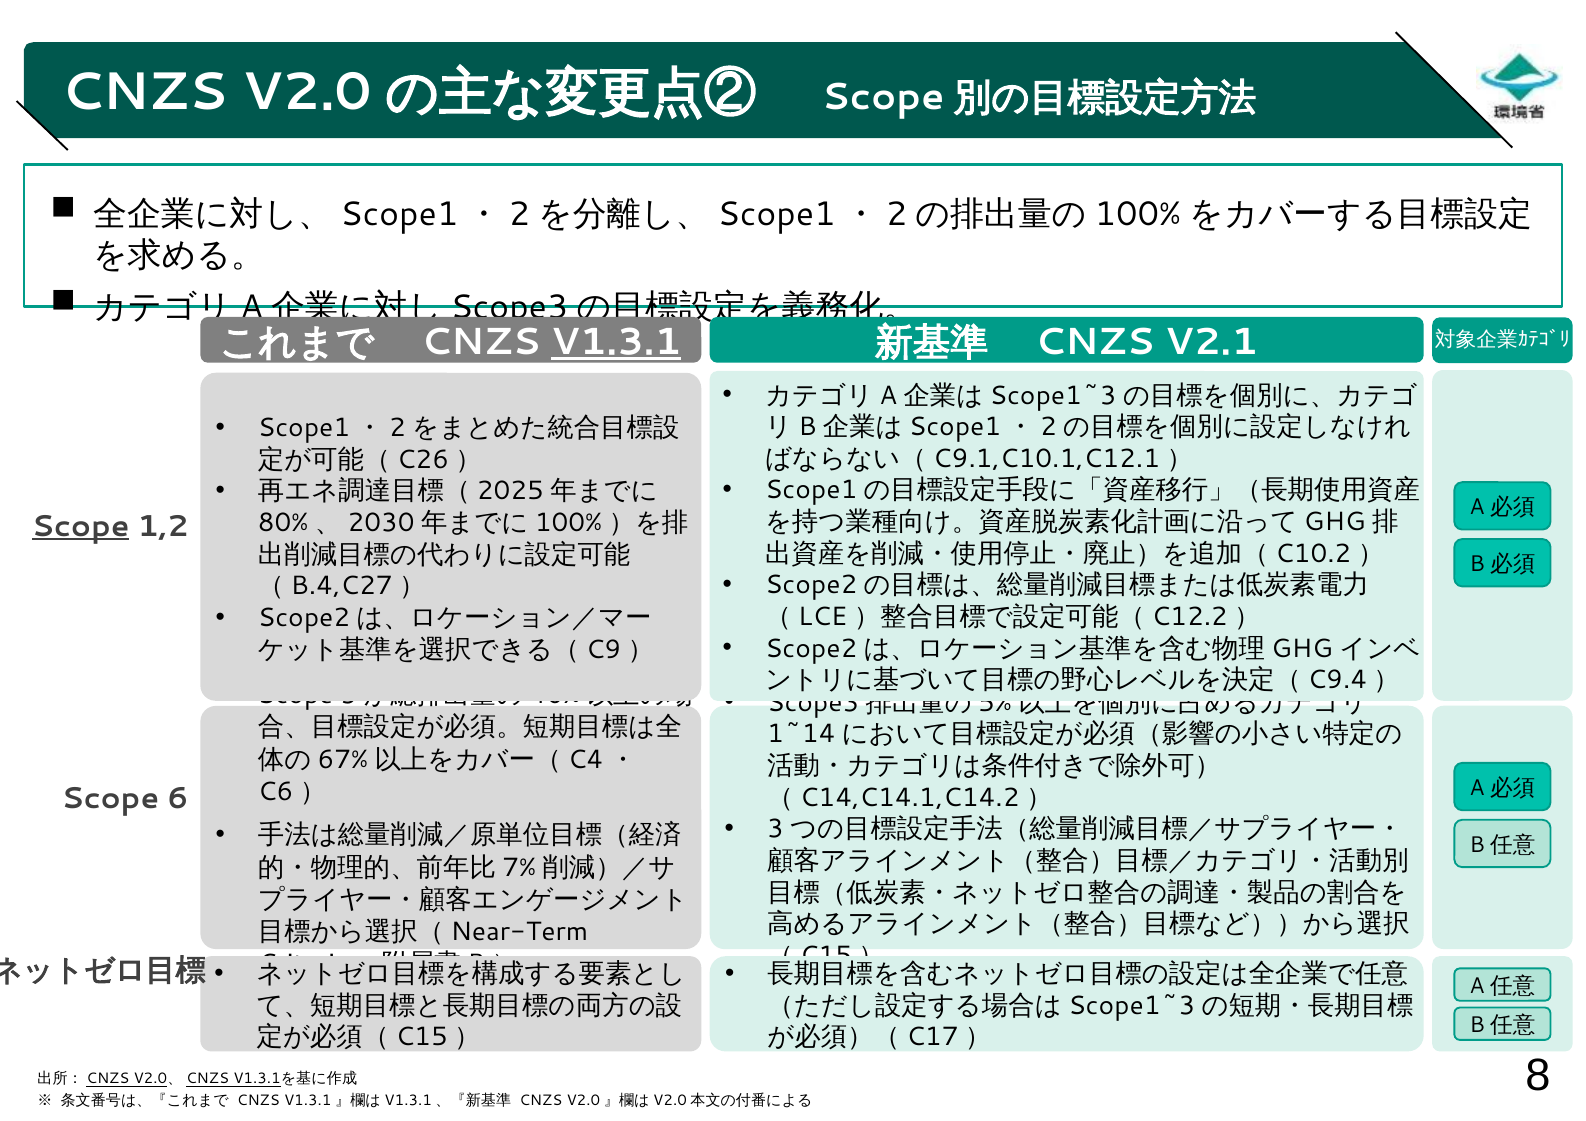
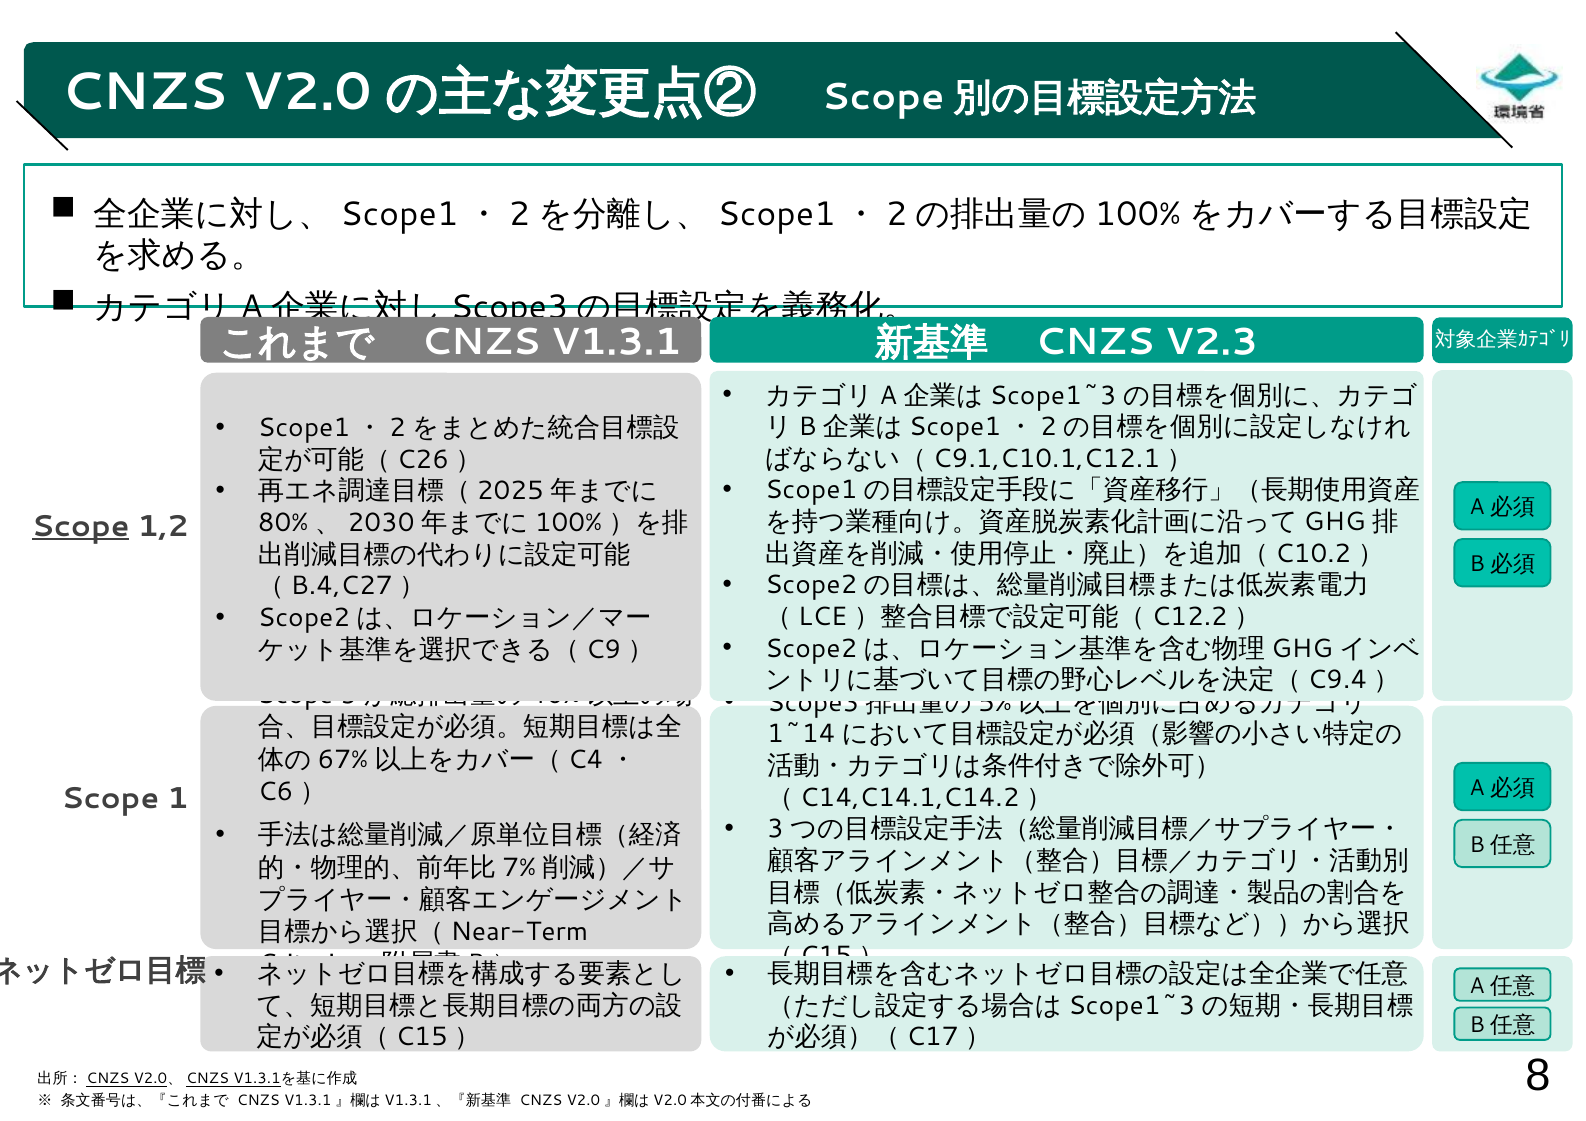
V1.3.1 underline: present -> none (616, 343)
V2.1: V2.1 -> V2.3 (1211, 343)
6: 6 -> 1 (178, 798)
